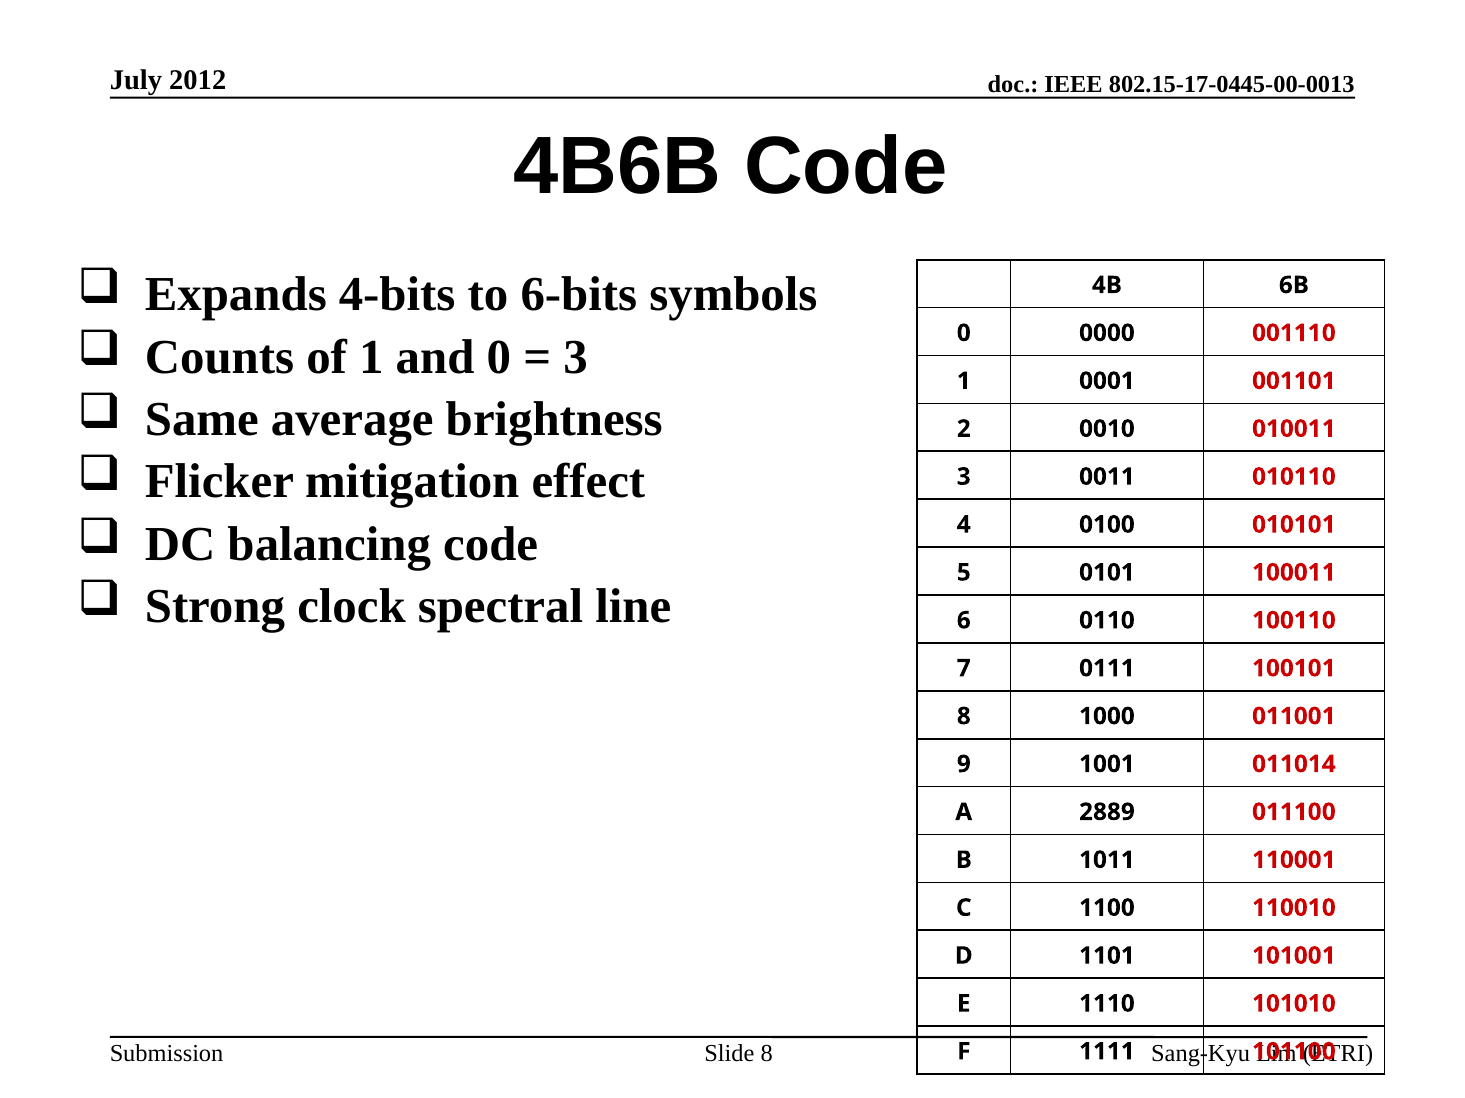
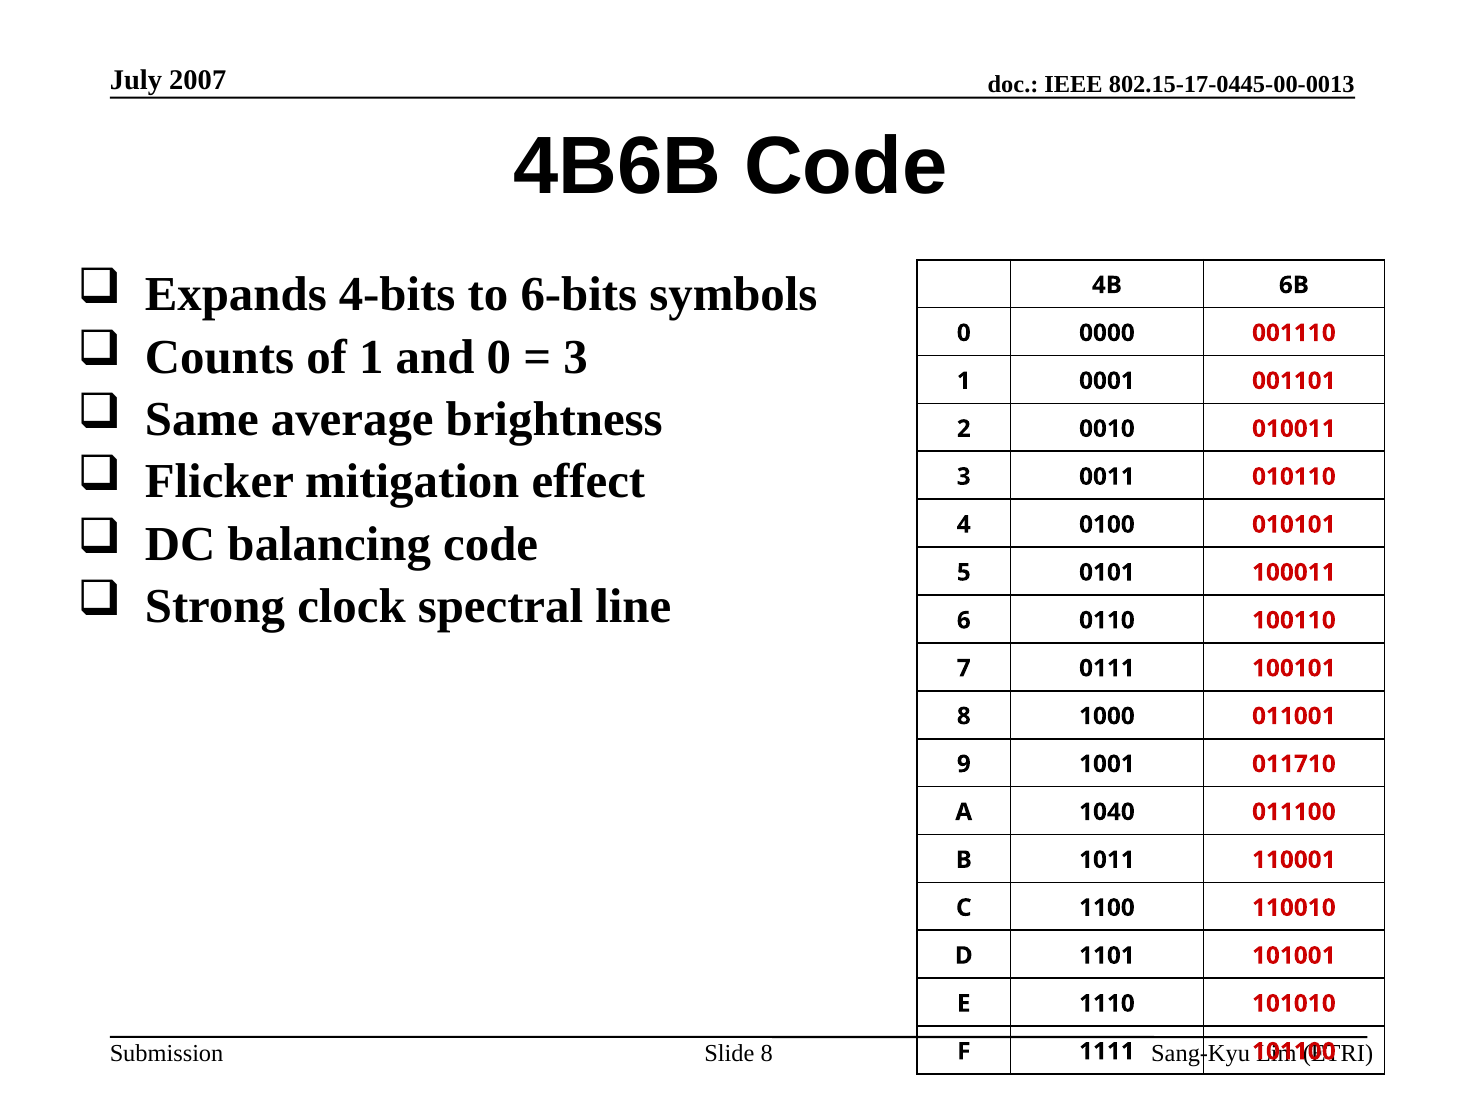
2012: 2012 -> 2007 (198, 80)
011014: 011014 -> 011710 (1294, 765)
2889: 2889 -> 1040 (1107, 813)
